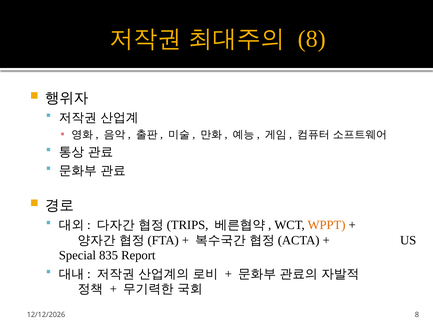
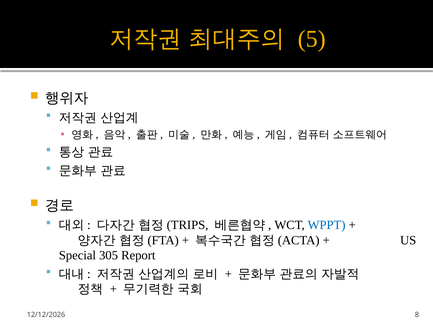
8: 8 -> 5 (312, 39)
WPPT colour: orange -> blue (327, 225)
835: 835 -> 305 (109, 255)
